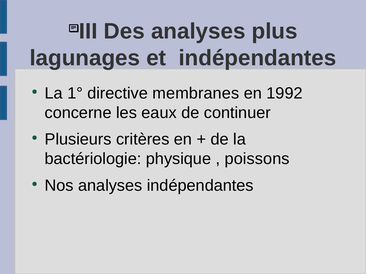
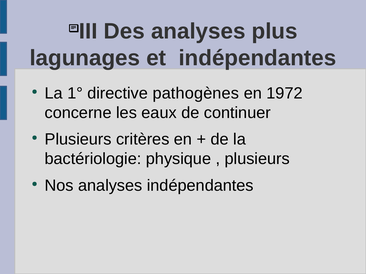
membranes: membranes -> pathogènes (196, 93)
1992: 1992 -> 1972 (285, 93)
poissons: poissons -> plusieurs (257, 159)
